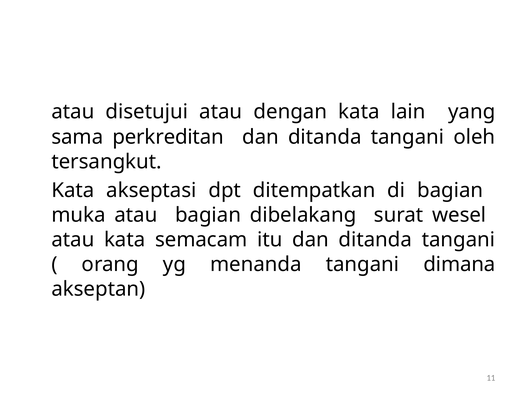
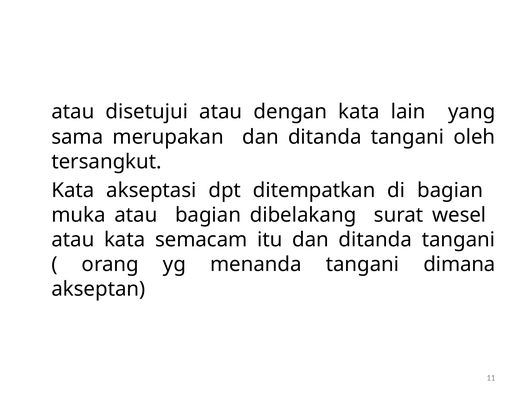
perkreditan: perkreditan -> merupakan (168, 137)
